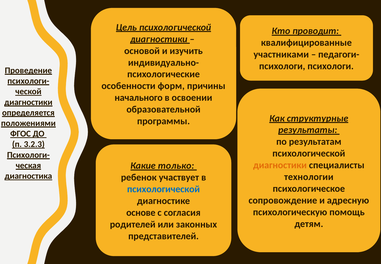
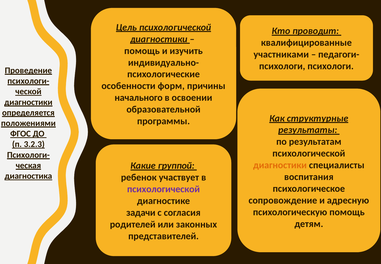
основой: основой -> помощь (142, 51)
только: только -> группой (176, 166)
технологии: технологии -> воспитания (309, 177)
психологической colour: blue -> purple (163, 189)
основе: основе -> задачи (141, 212)
